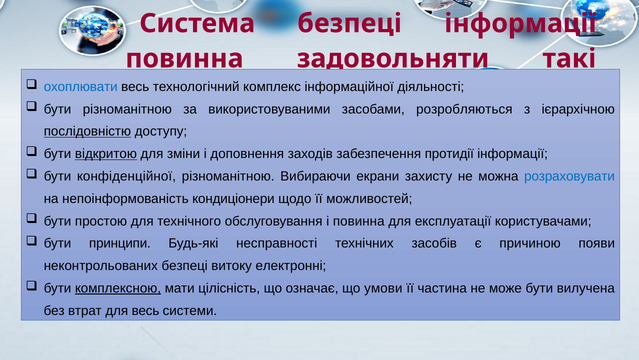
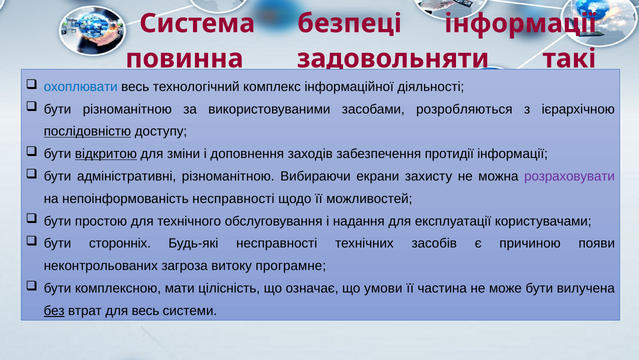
конфіденційної: конфіденційної -> адміністративні (127, 176)
розраховувати colour: blue -> purple (570, 176)
непоінформованість кондиціонери: кондиціонери -> несправності (233, 198)
і повинна: повинна -> надання (359, 221)
принципи: принципи -> сторонніх (120, 243)
неконтрольованих безпеці: безпеці -> загроза (185, 265)
електронні: електронні -> програмне (291, 265)
комплексною underline: present -> none (118, 288)
без underline: none -> present (54, 310)
